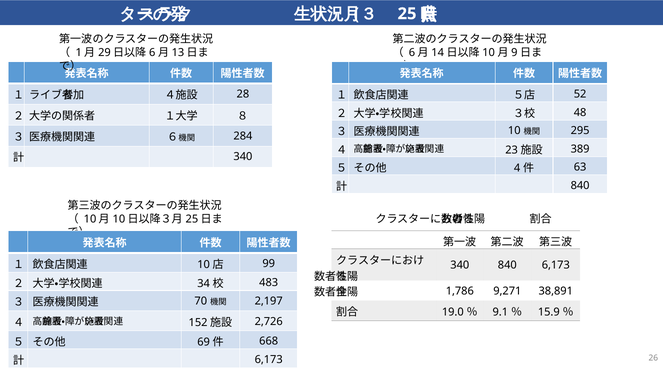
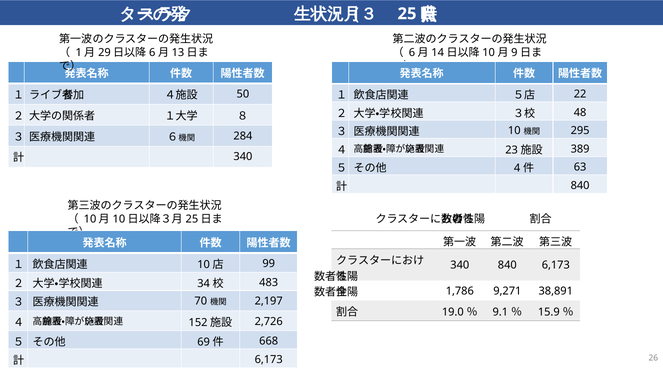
28: 28 -> 50 (243, 94)
52: 52 -> 22 (580, 94)
